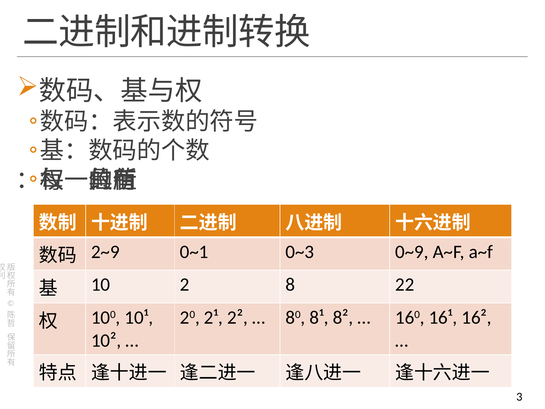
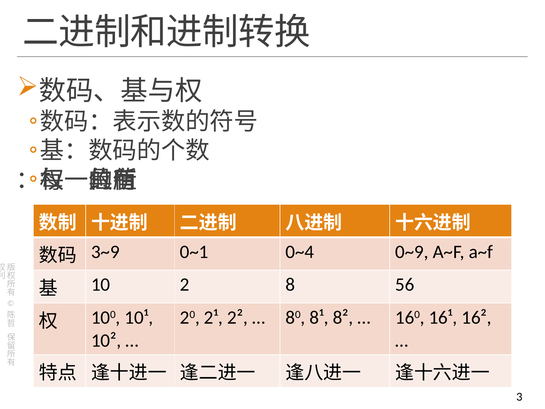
2~9: 2~9 -> 3~9 (105, 252)
0~3: 0~3 -> 0~4 (300, 252)
22: 22 -> 56 (405, 284)
